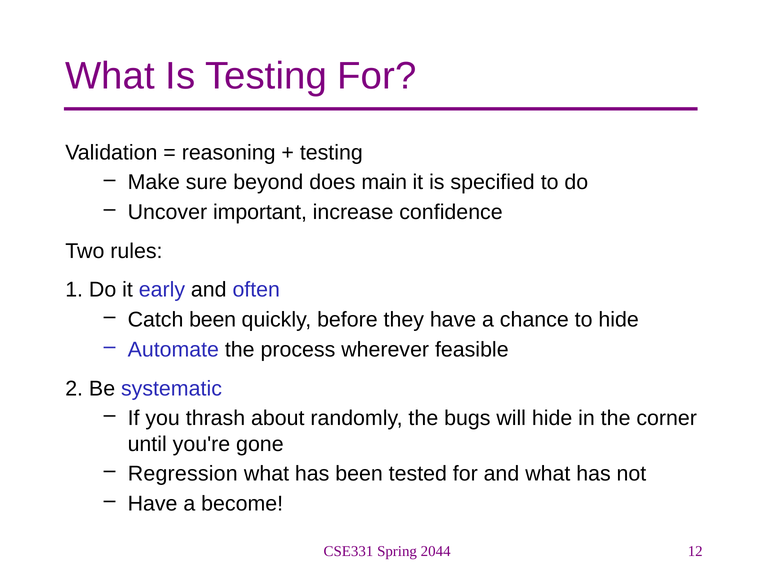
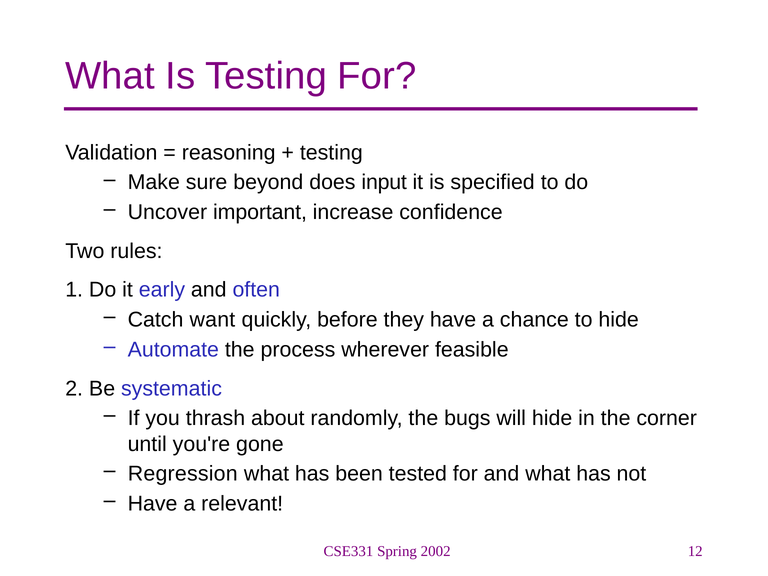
main: main -> input (384, 182)
Catch been: been -> want (212, 320)
become: become -> relevant (242, 504)
2044: 2044 -> 2002 (436, 551)
